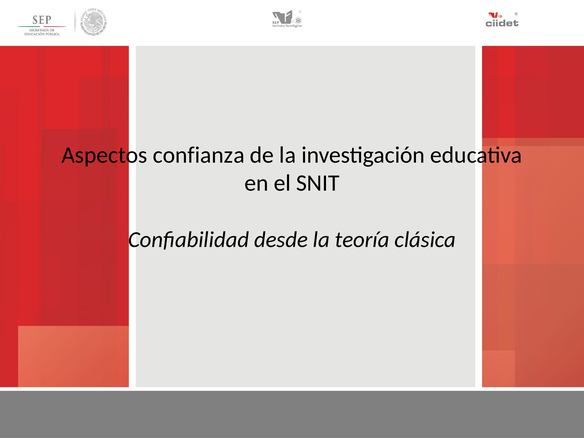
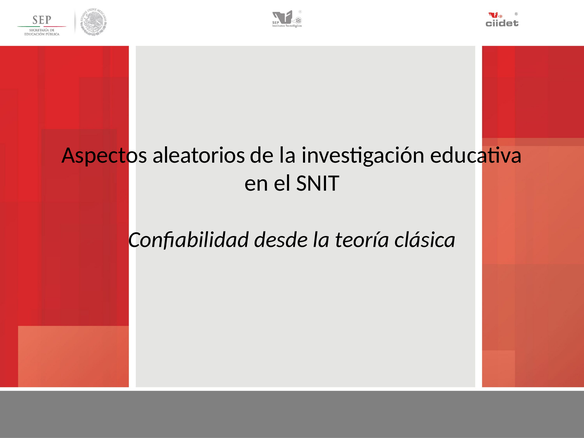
confianza: confianza -> aleatorios (199, 155)
